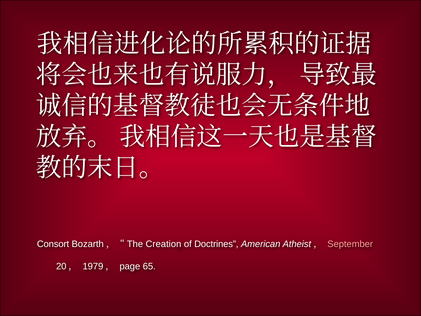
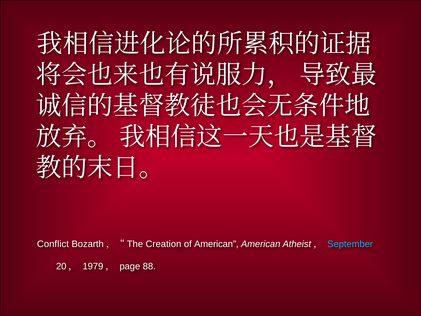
Consort: Consort -> Conflict (53, 244)
of Doctrines: Doctrines -> American (216, 244)
September colour: pink -> light blue (350, 244)
65: 65 -> 88 (149, 266)
